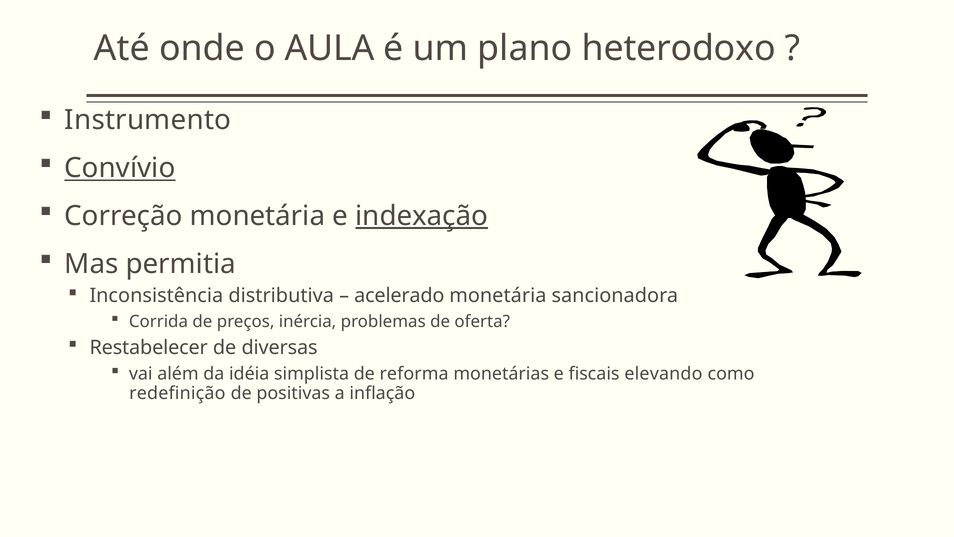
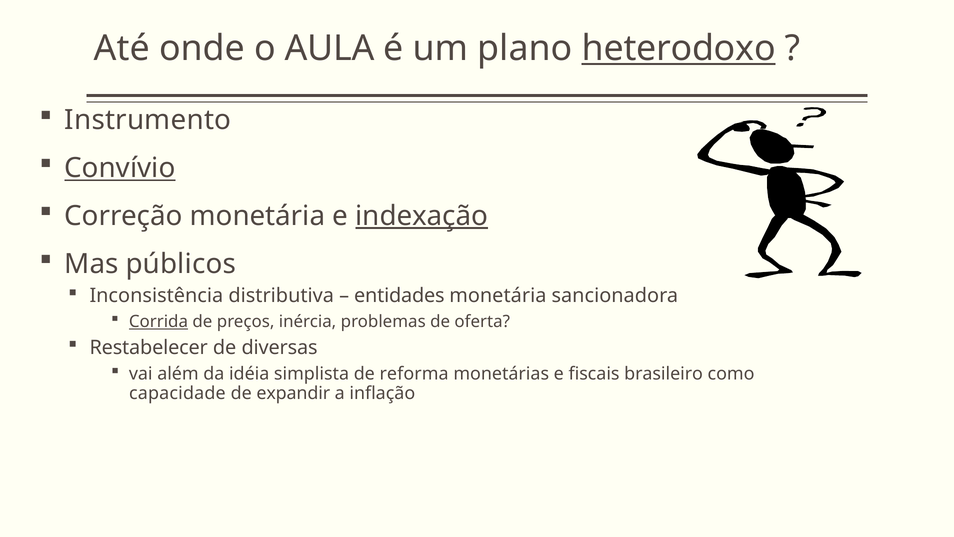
heterodoxo underline: none -> present (679, 49)
permitia: permitia -> públicos (181, 264)
acelerado: acelerado -> entidades (399, 296)
Corrida underline: none -> present (158, 321)
elevando: elevando -> brasileiro (664, 374)
redefinição: redefinição -> capacidade (177, 393)
positivas: positivas -> expandir (293, 393)
